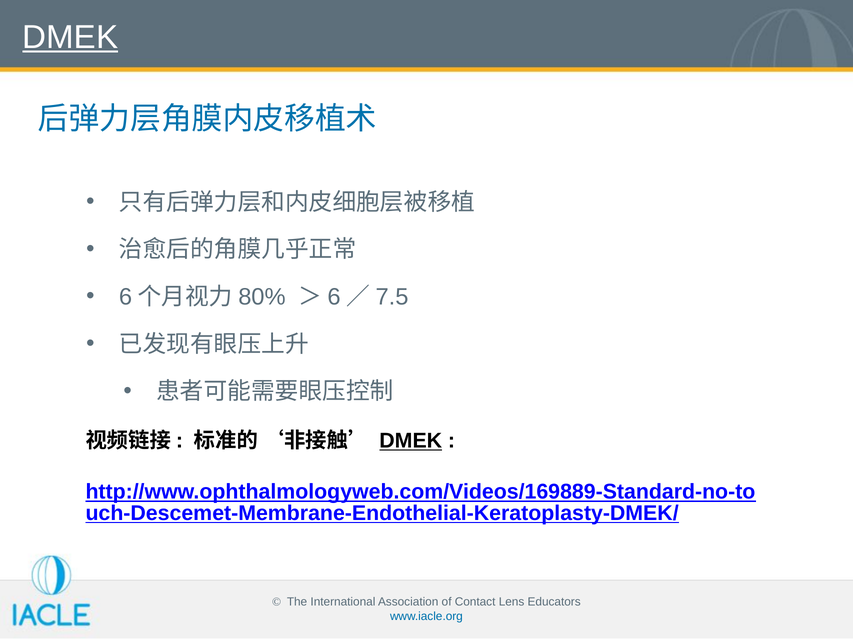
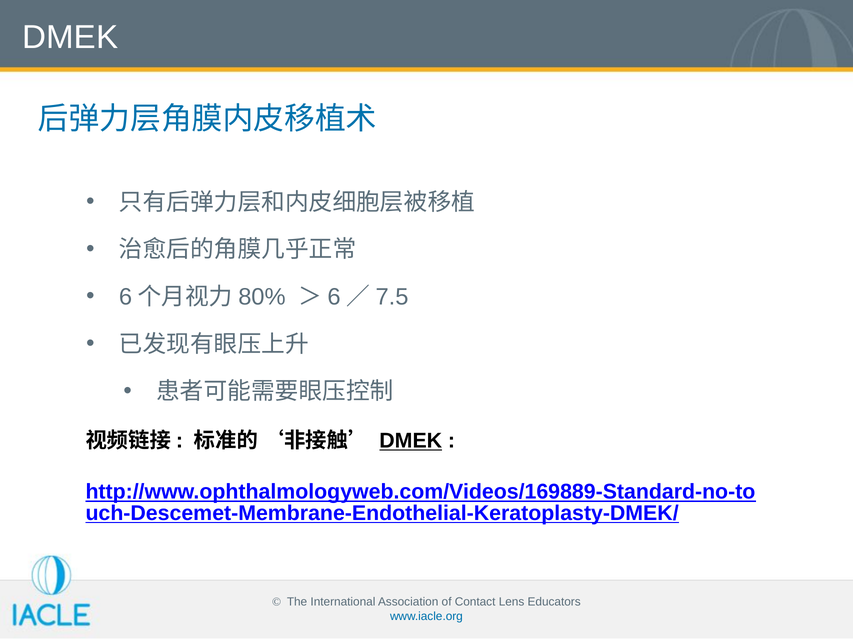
DMEK underline: present -> none (70, 37)
